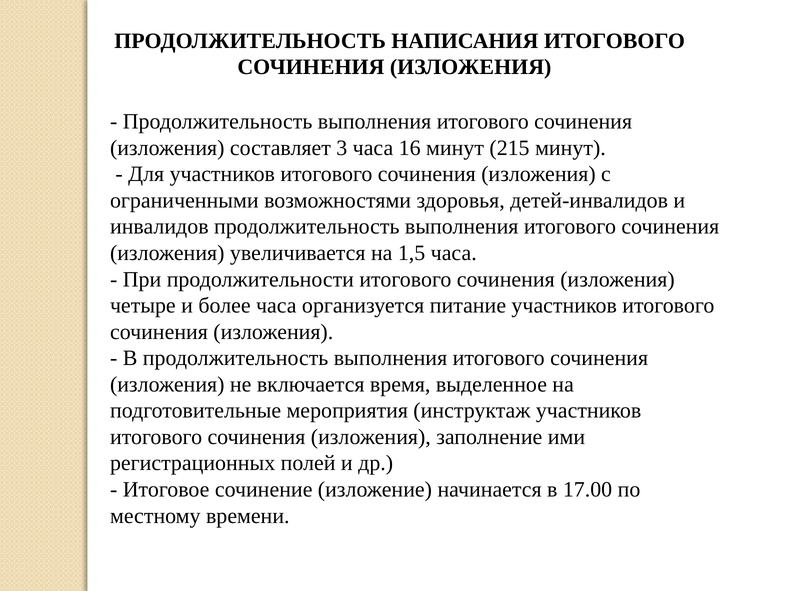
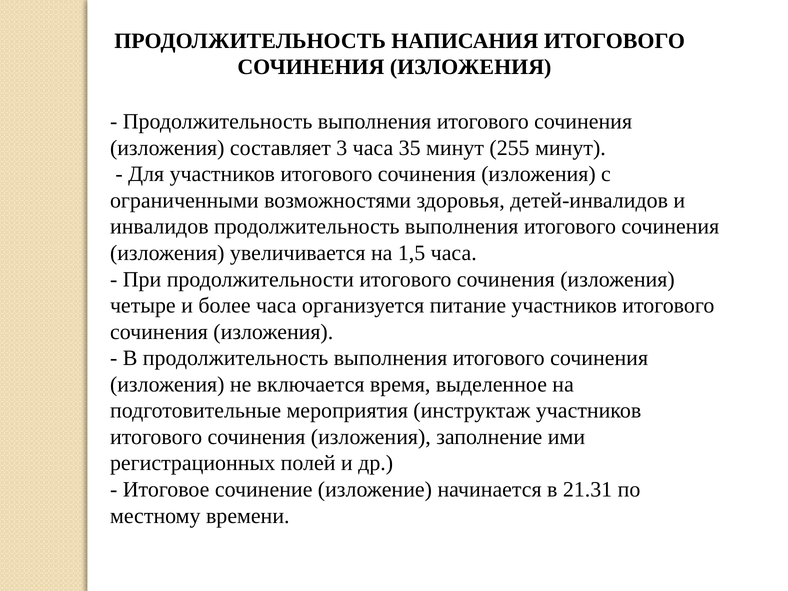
16: 16 -> 35 (410, 148)
215: 215 -> 255 (510, 148)
17.00: 17.00 -> 21.31 (588, 490)
